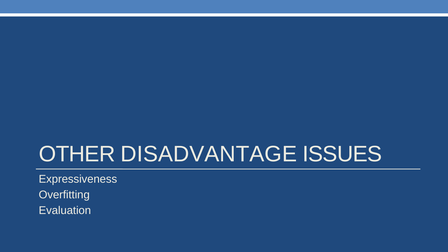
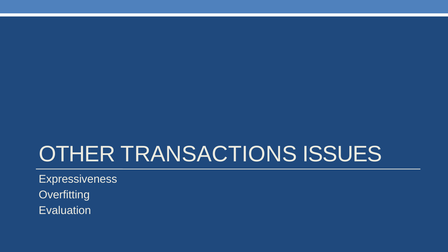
DISADVANTAGE: DISADVANTAGE -> TRANSACTIONS (209, 154)
